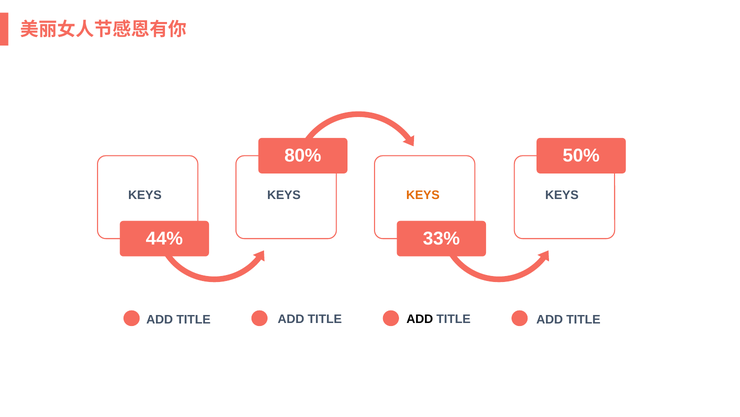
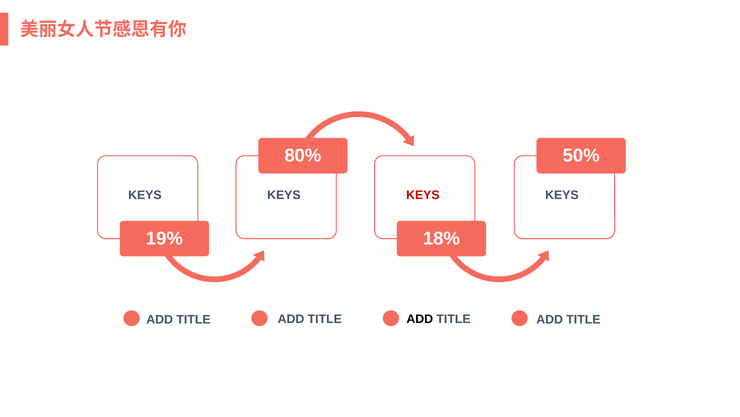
KEYS colour: orange -> red (423, 195)
44%: 44% -> 19% (164, 238)
33%: 33% -> 18% (441, 238)
